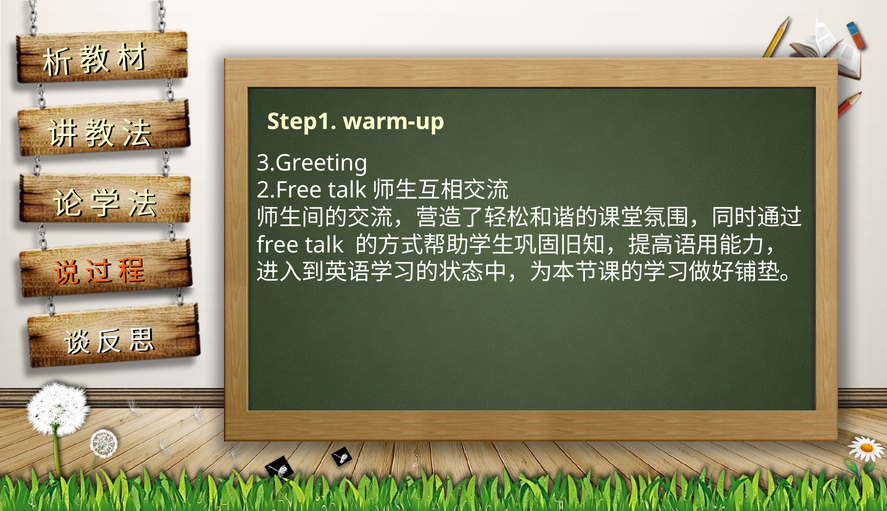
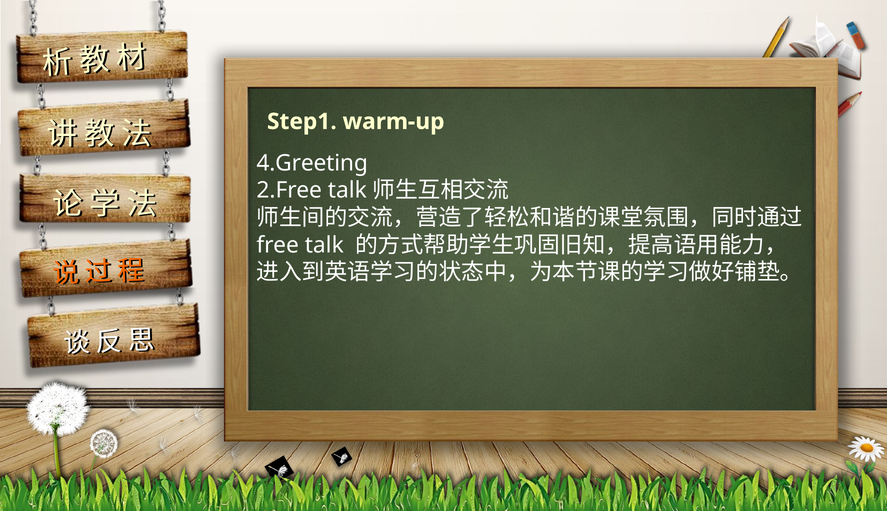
3.Greeting: 3.Greeting -> 4.Greeting (312, 163)
